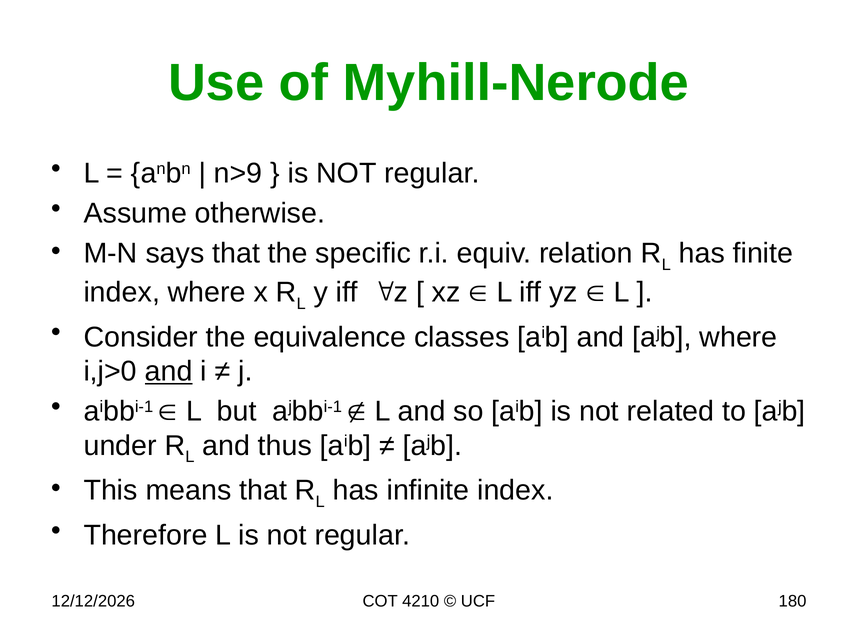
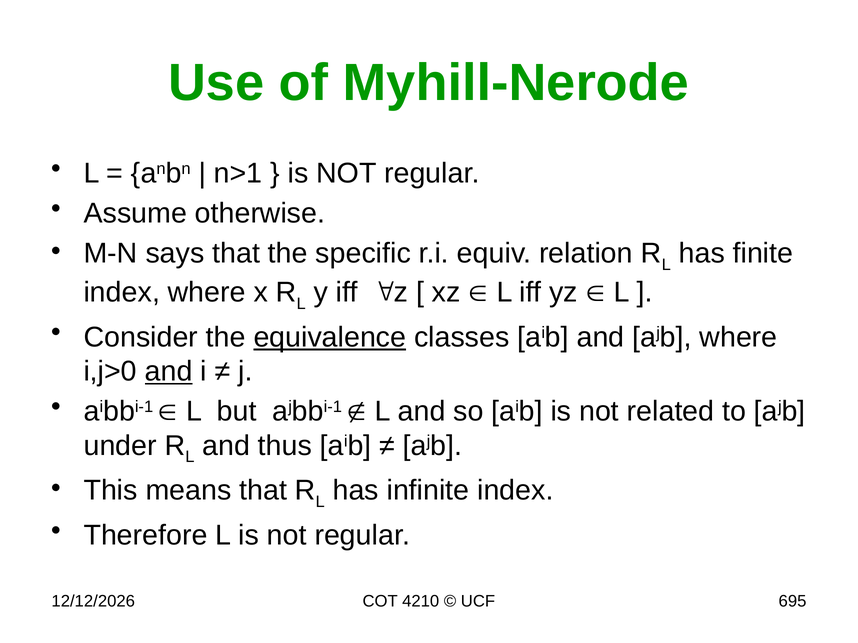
n>9: n>9 -> n>1 (238, 174)
equivalence underline: none -> present (330, 337)
180: 180 -> 695 (793, 601)
